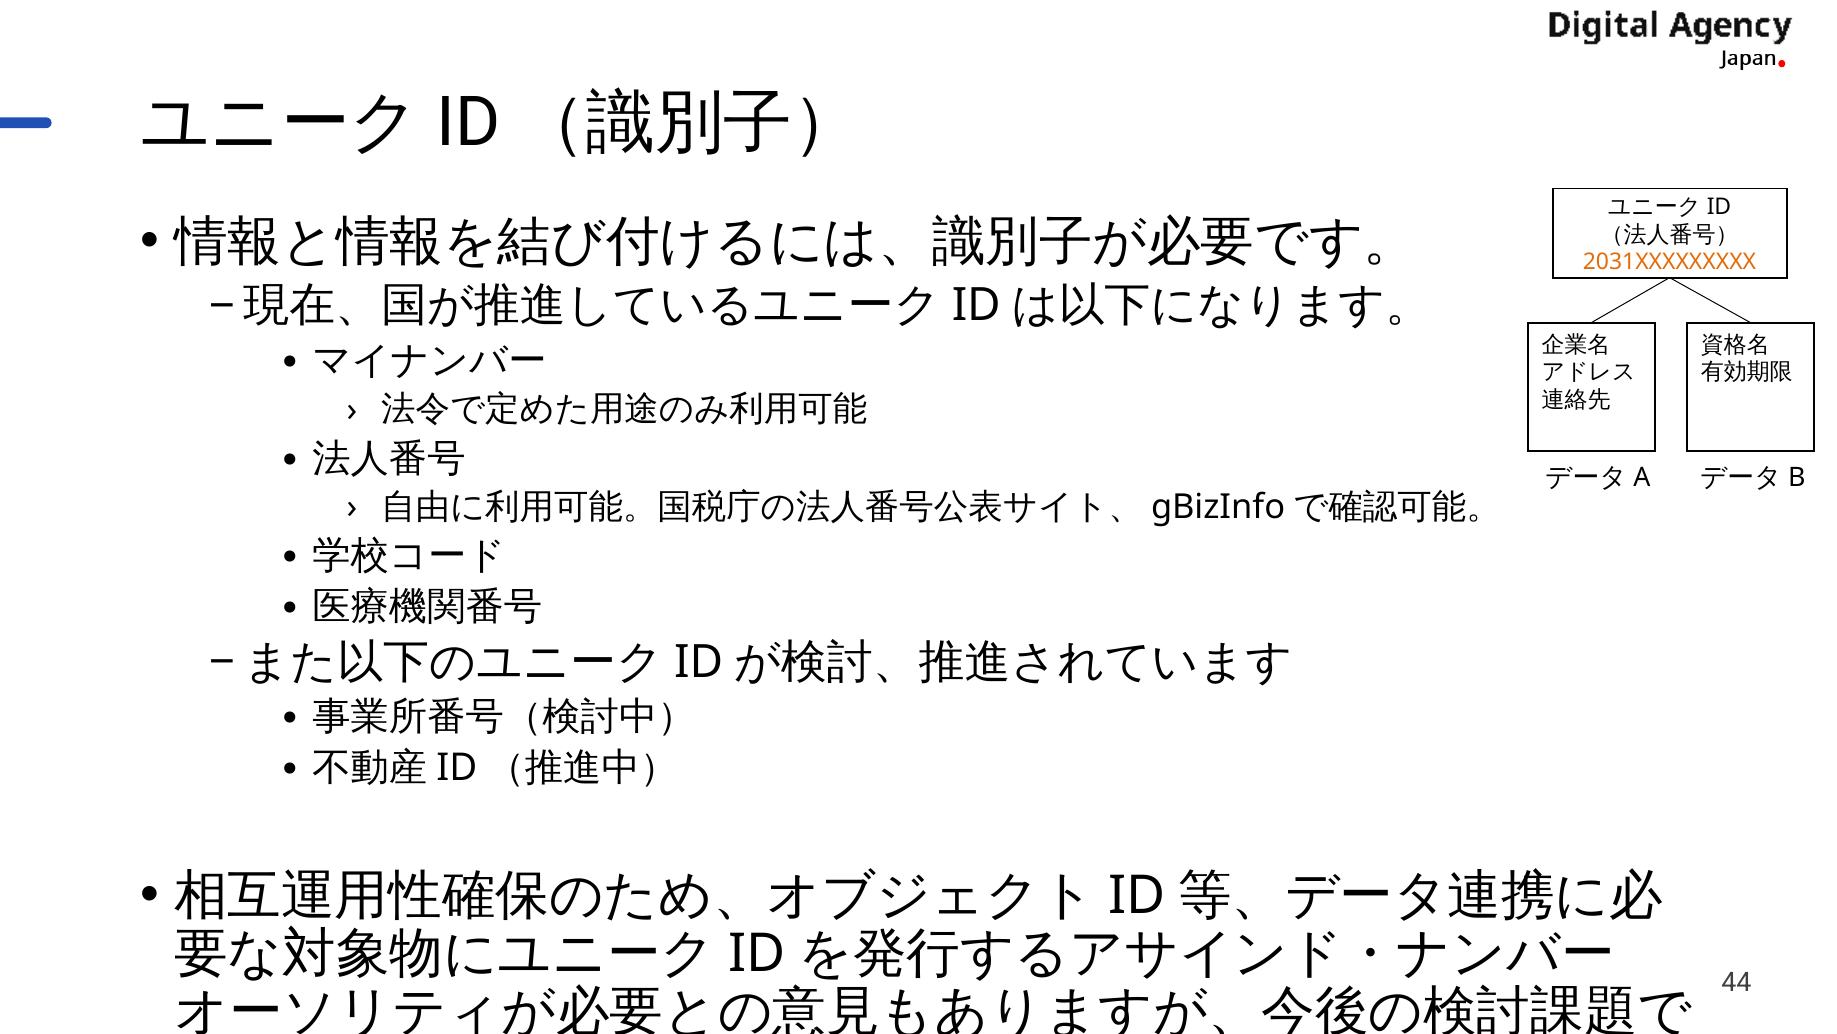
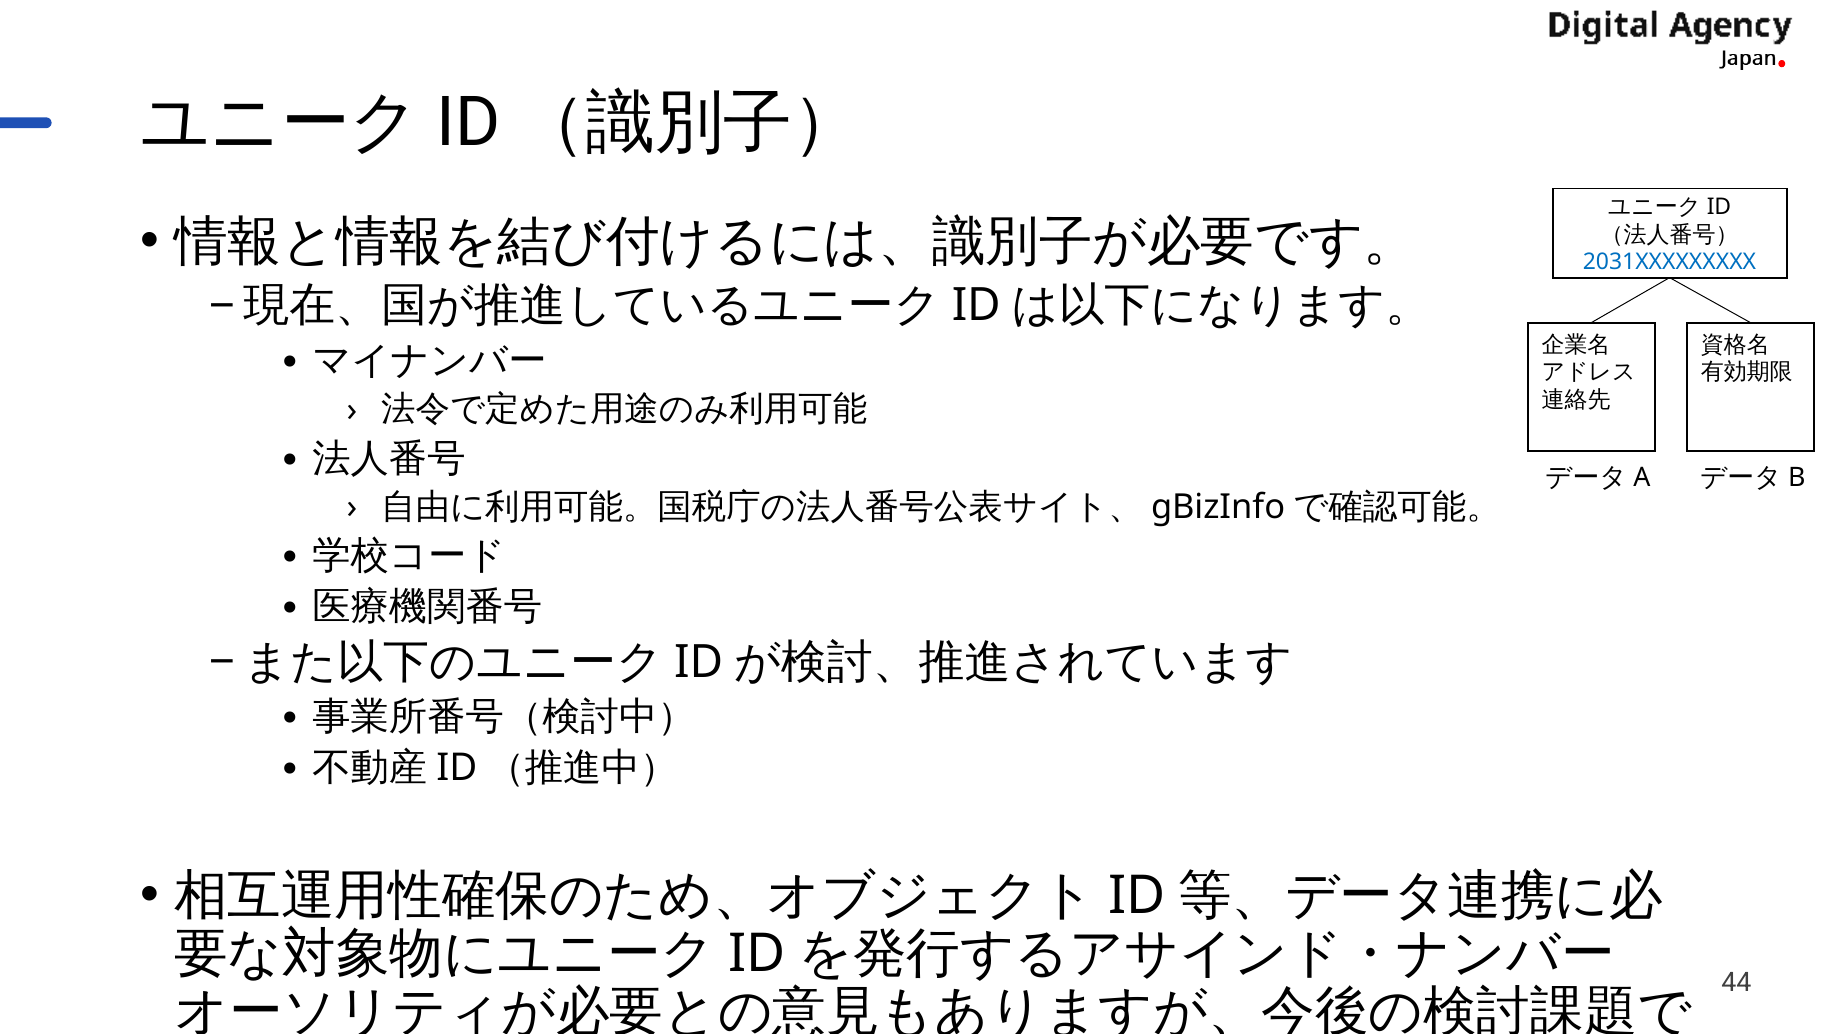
2031XXXXXXXXX colour: orange -> blue (1669, 262)
